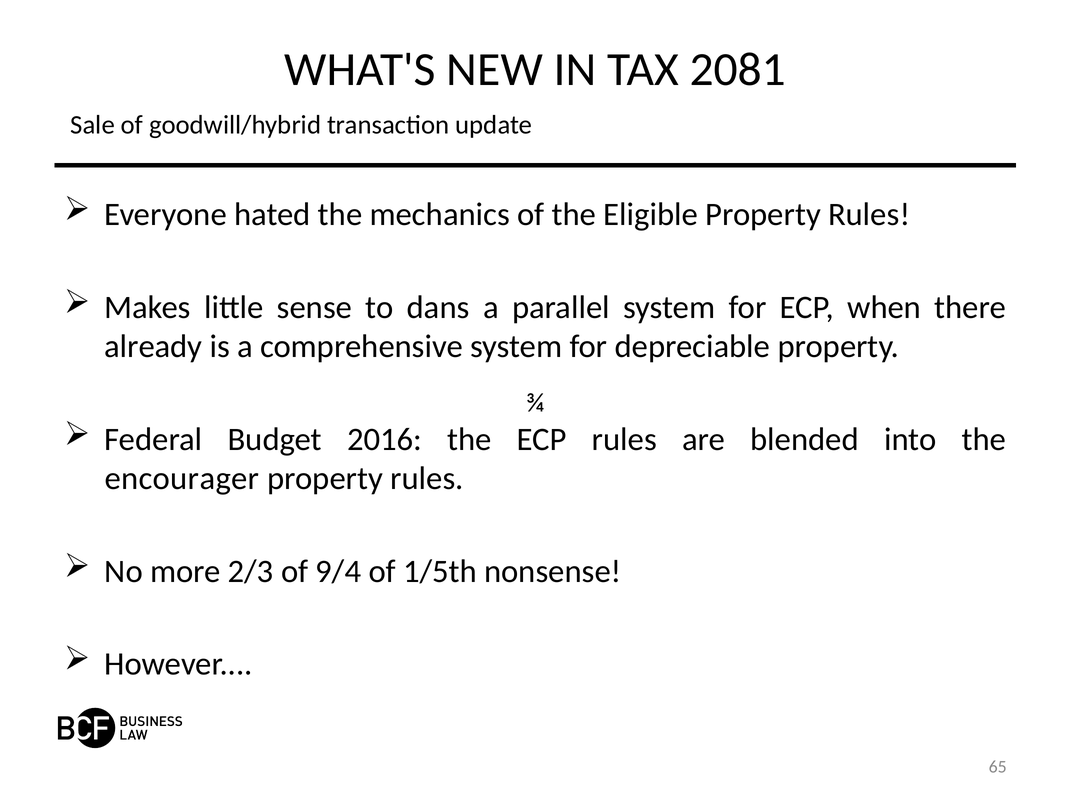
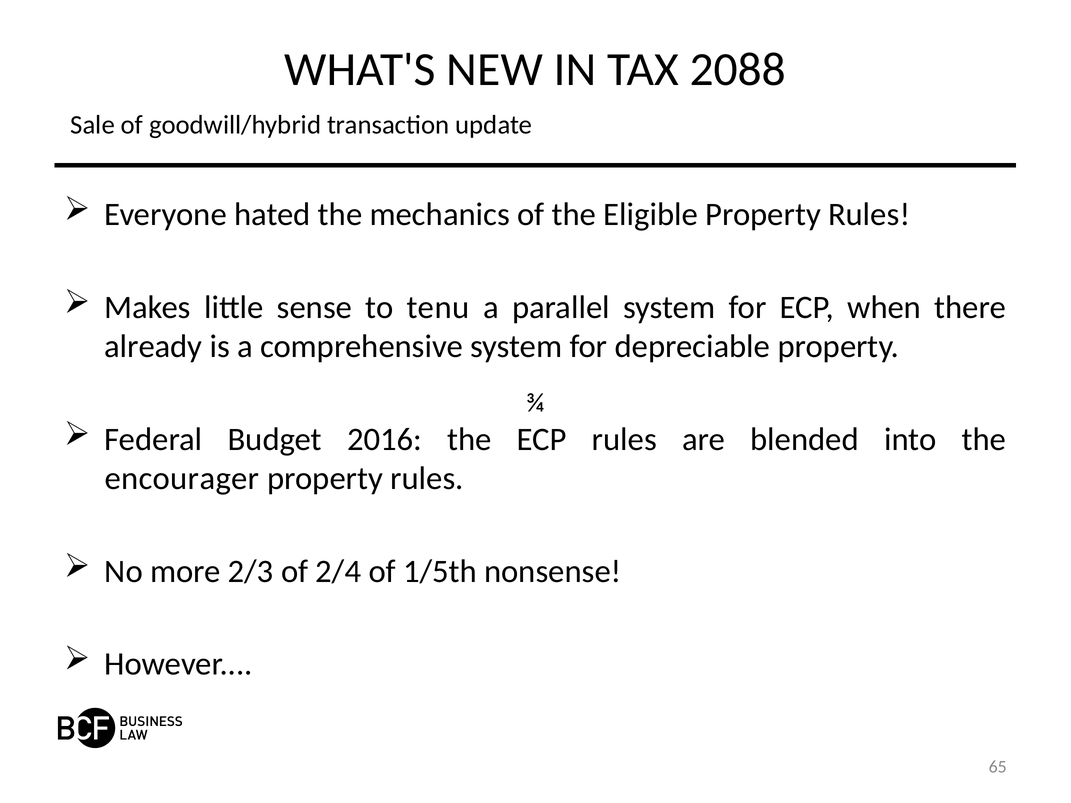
2081: 2081 -> 2088 (738, 69)
dans: dans -> tenu (438, 307)
9/4: 9/4 -> 2/4 (338, 572)
